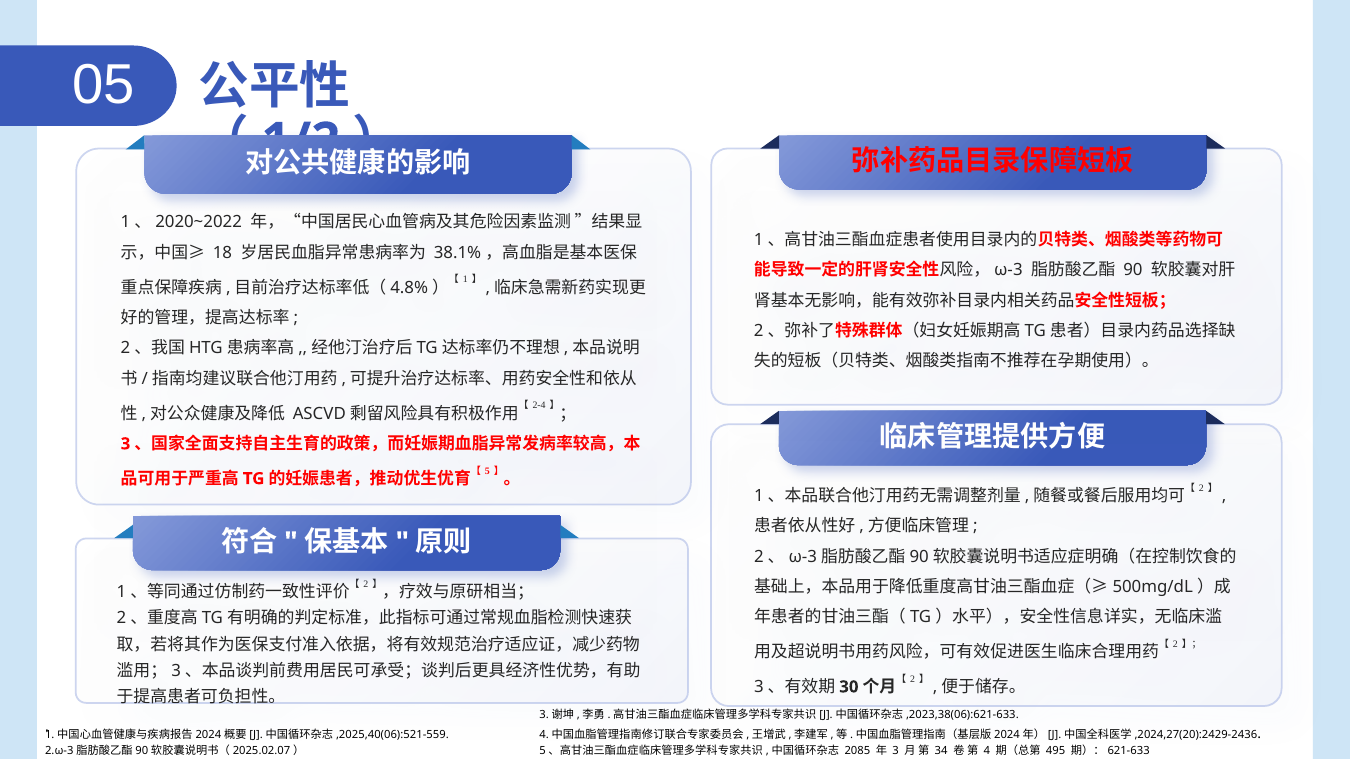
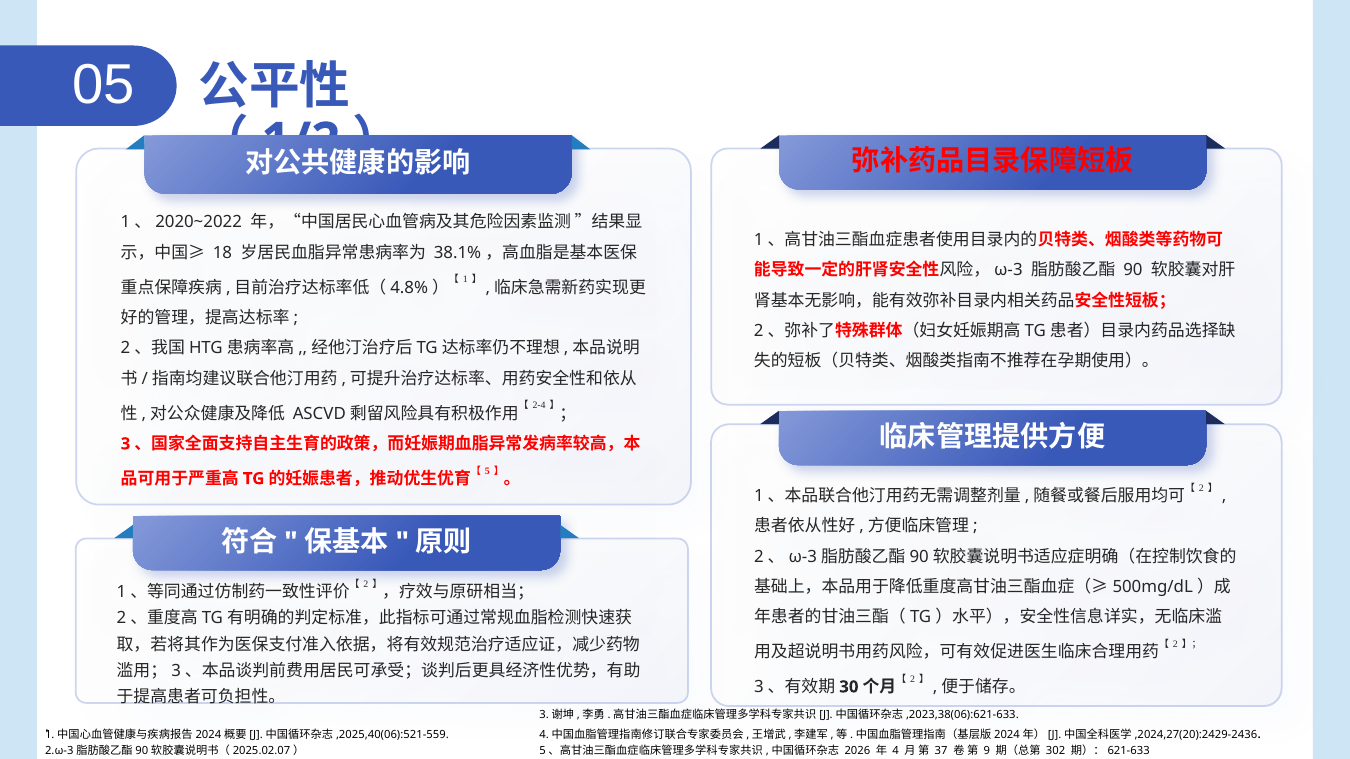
2085: 2085 -> 2026 (857, 751)
3: 3 -> 4 (896, 751)
34: 34 -> 37 (941, 751)
4: 4 -> 9 (987, 751)
495: 495 -> 302 (1056, 751)
